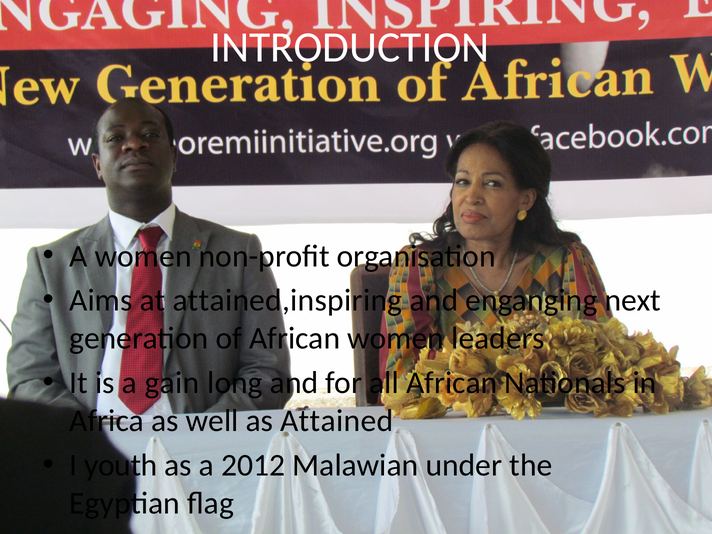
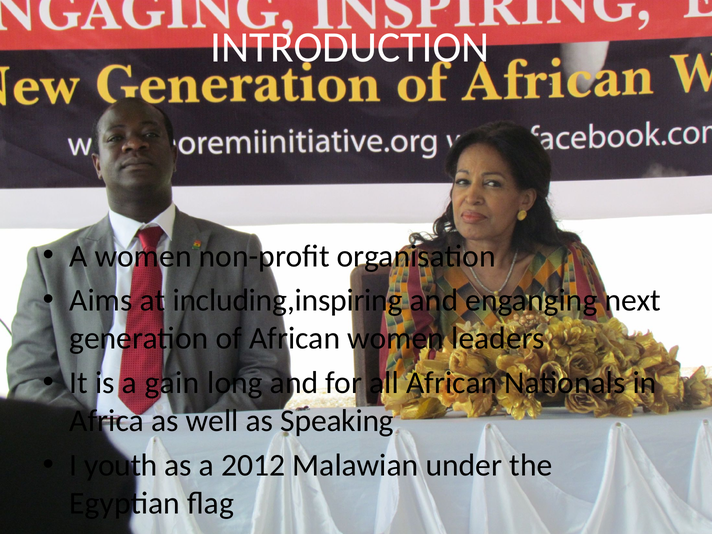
attained,inspiring: attained,inspiring -> including,inspiring (288, 301)
Attained: Attained -> Speaking (337, 421)
